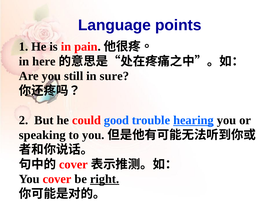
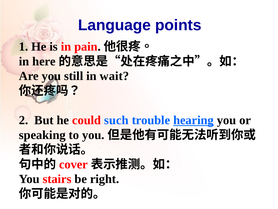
sure: sure -> wait (114, 76)
good: good -> such (116, 120)
You cover: cover -> stairs (57, 179)
right underline: present -> none (105, 179)
